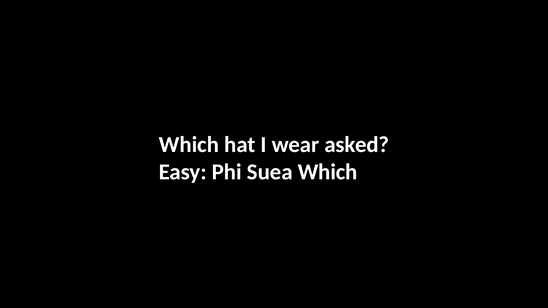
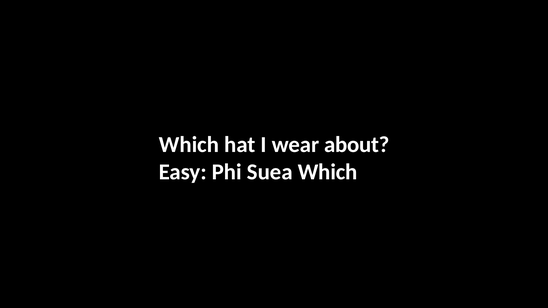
asked: asked -> about (357, 145)
